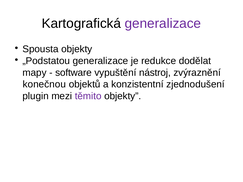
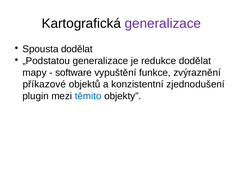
Spousta objekty: objekty -> dodělat (77, 49)
nástroj: nástroj -> funkce (155, 73)
konečnou: konečnou -> příkazové (44, 84)
těmito colour: purple -> blue (88, 96)
